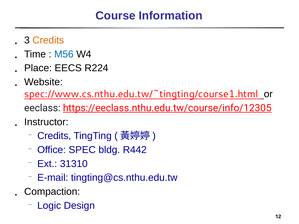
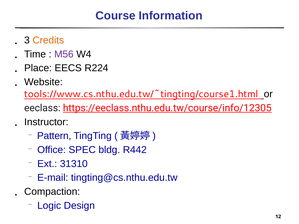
M56 colour: blue -> purple (64, 54)
spec://www.cs.nthu.edu.tw/~tingting/course1.html: spec://www.cs.nthu.edu.tw/~tingting/course1.html -> tools://www.cs.nthu.edu.tw/~tingting/course1.html (141, 94)
Credits: Credits -> Pattern (54, 136)
